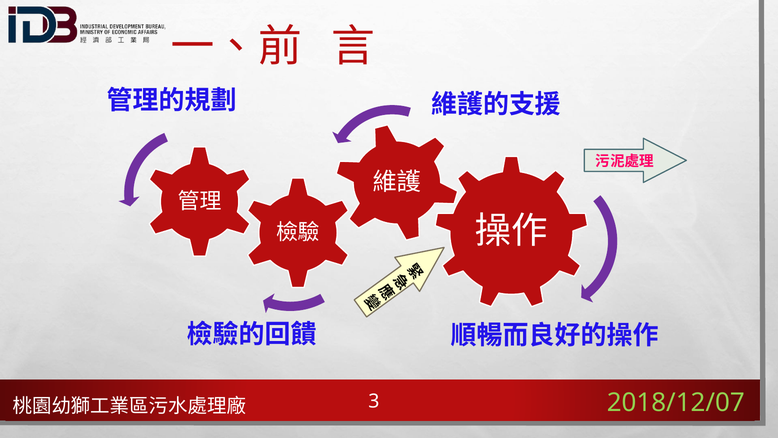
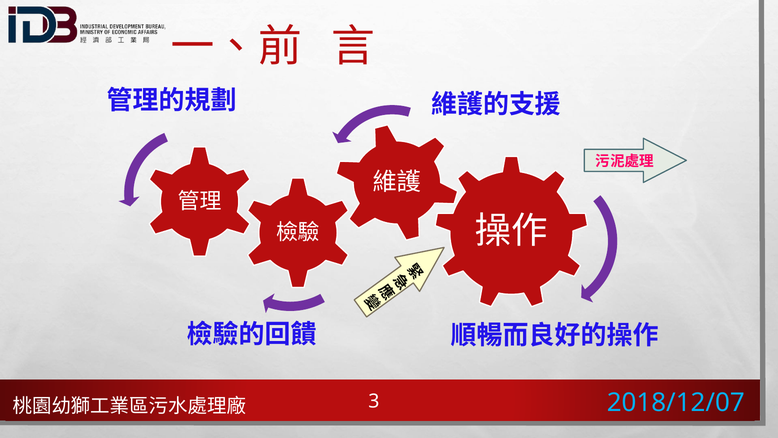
2018/12/07 colour: light green -> light blue (676, 402)
